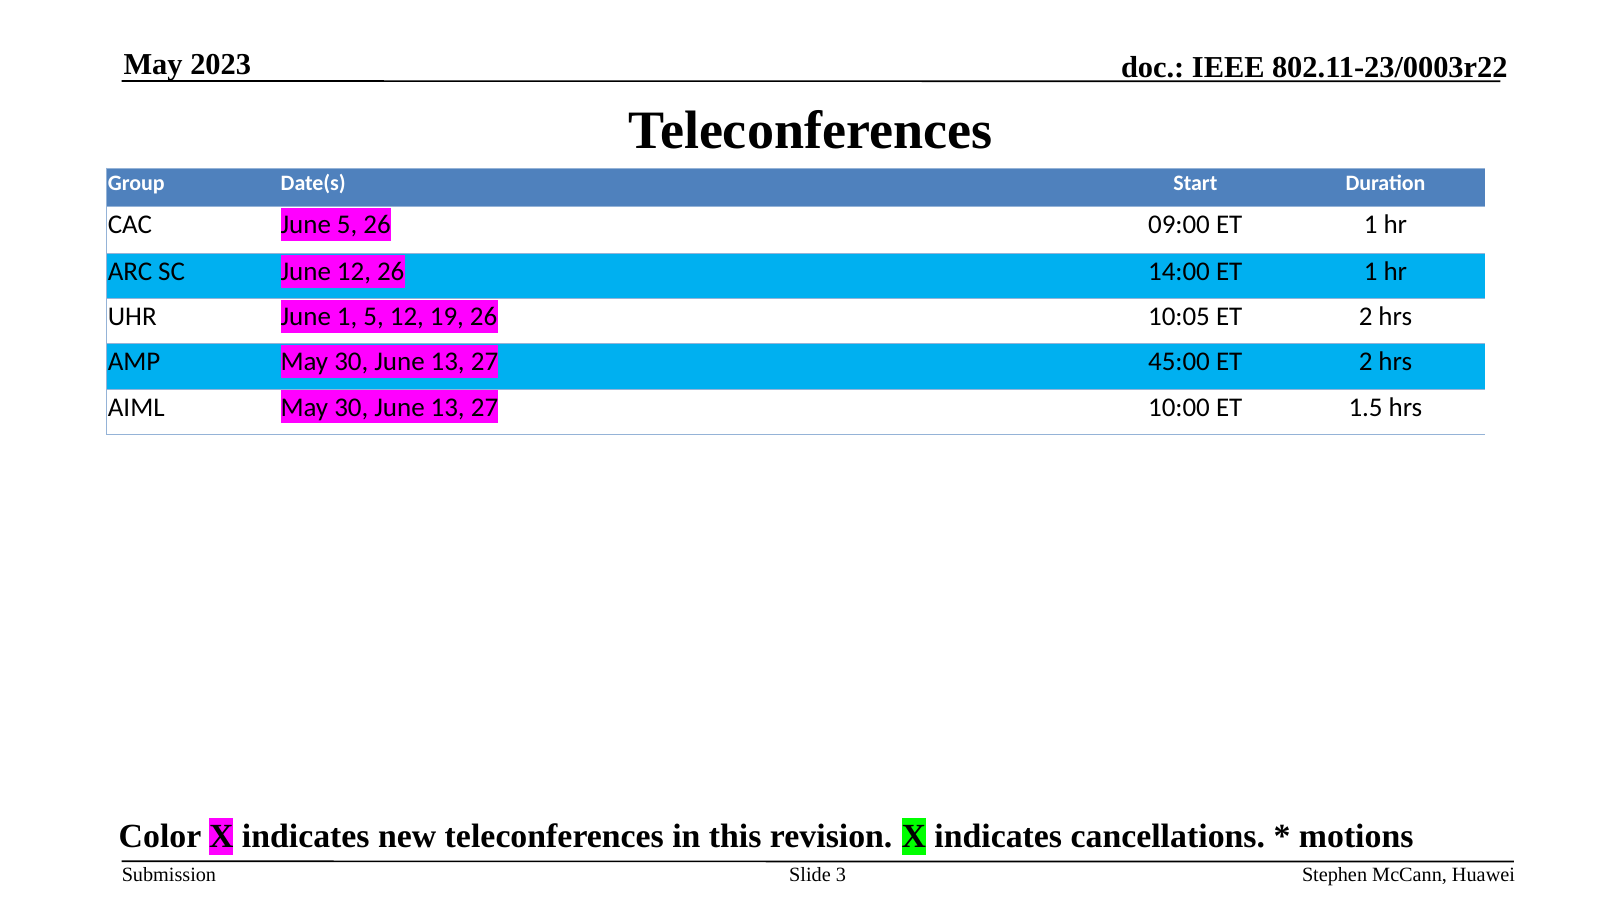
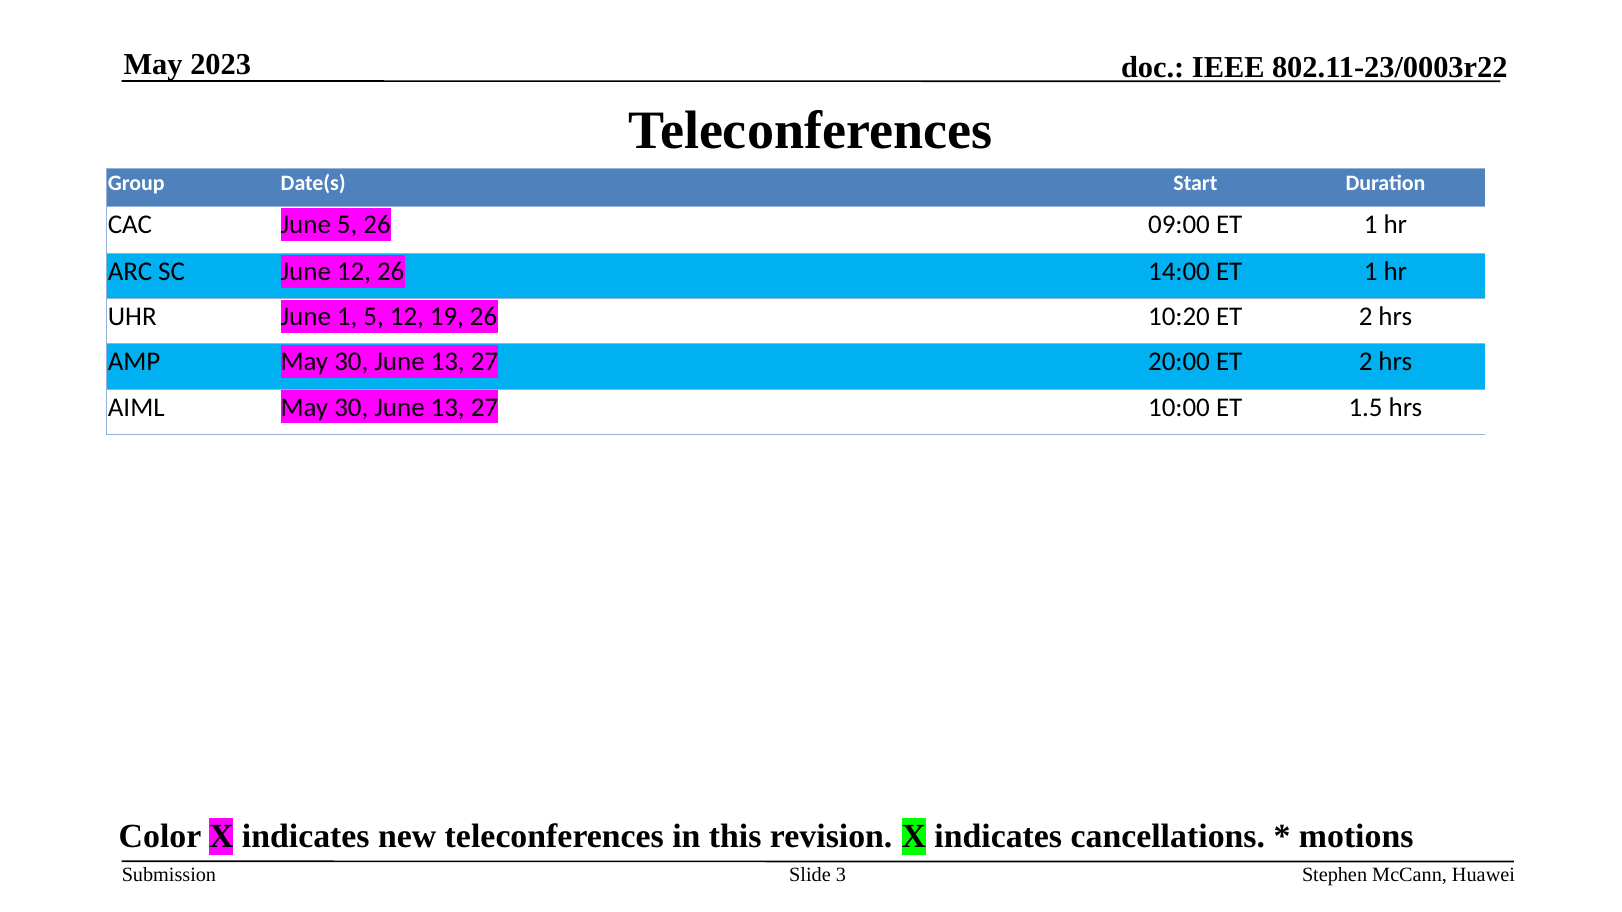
10:05: 10:05 -> 10:20 (1179, 317)
45:00: 45:00 -> 20:00 (1179, 362)
